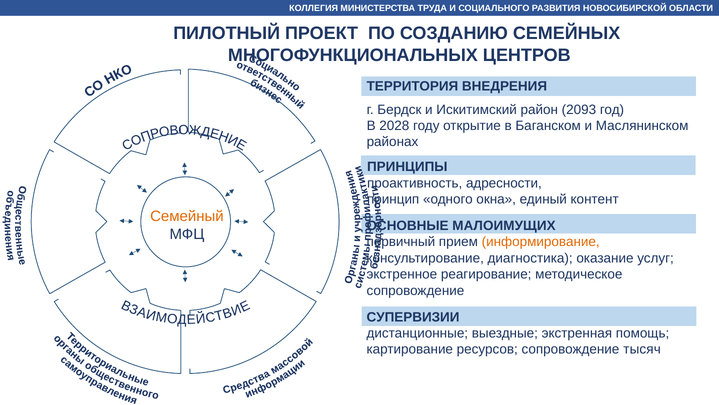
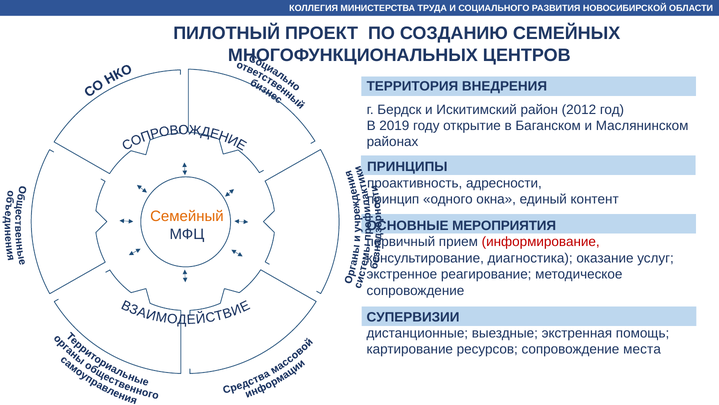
2093: 2093 -> 2012 (579, 109)
2028: 2028 -> 2019 (394, 126)
МАЛОИМУЩИХ: МАЛОИМУЩИХ -> МЕРОПРИЯТИЯ (504, 225)
информирование colour: orange -> red (541, 242)
тысяч: тысяч -> места (642, 349)
